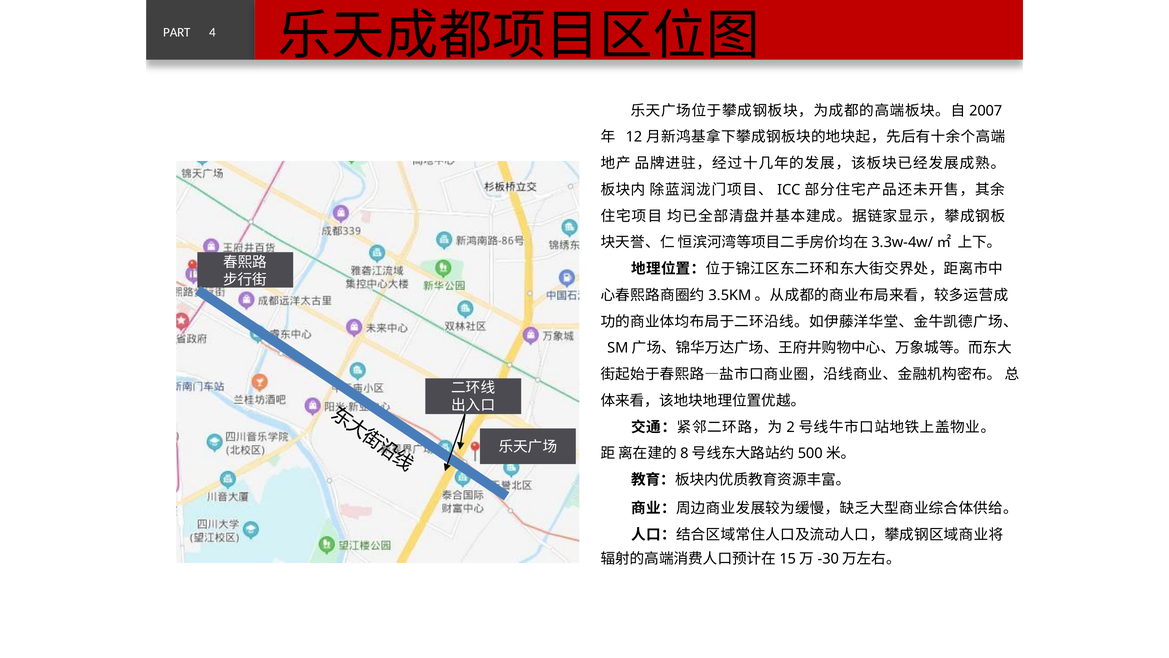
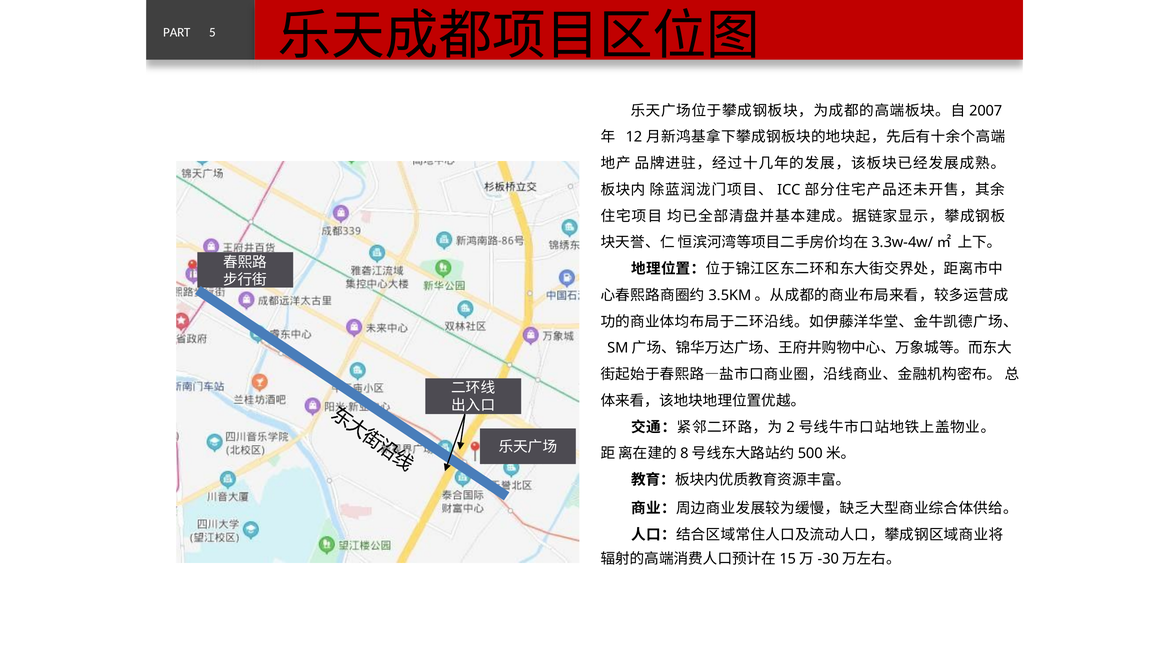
4: 4 -> 5 (212, 32)
